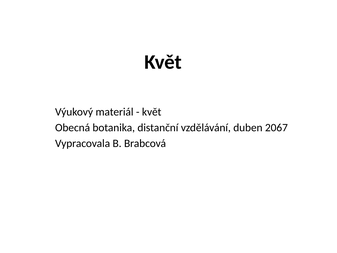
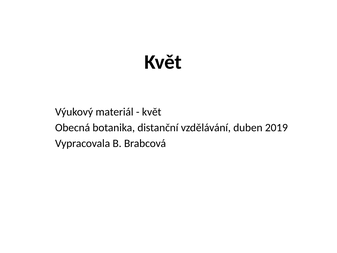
2067: 2067 -> 2019 (276, 127)
